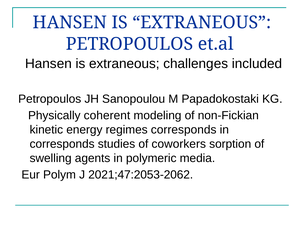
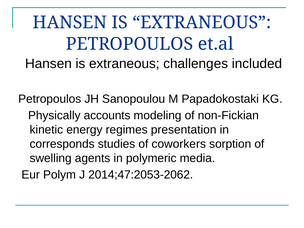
coherent: coherent -> accounts (107, 116)
regimes corresponds: corresponds -> presentation (184, 130)
2021;47:2053-2062: 2021;47:2053-2062 -> 2014;47:2053-2062 (141, 175)
